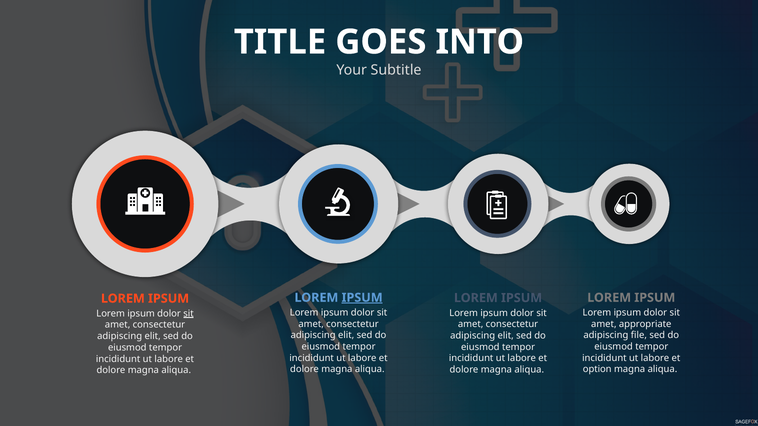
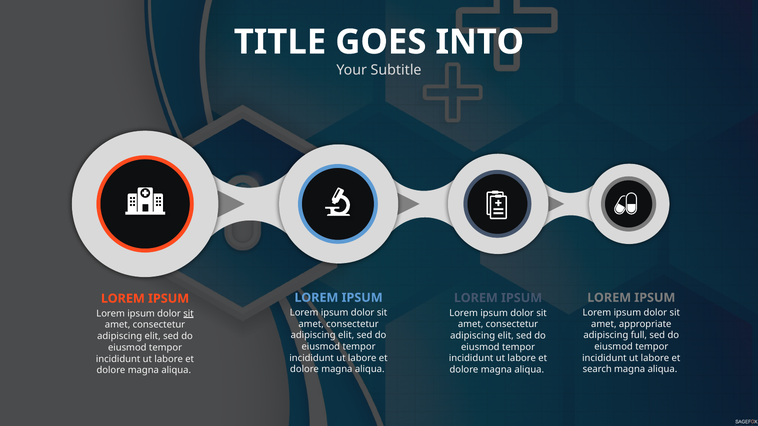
IPSUM underline: present -> none (362, 298)
file: file -> full (639, 336)
option: option -> search (597, 370)
